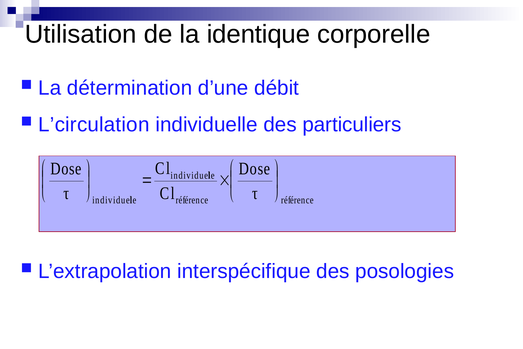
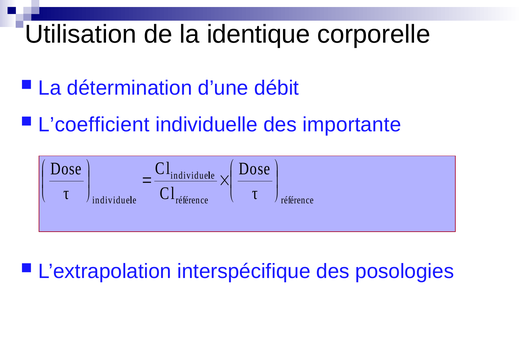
L’circulation: L’circulation -> L’coefficient (94, 125)
particuliers: particuliers -> importante (352, 125)
